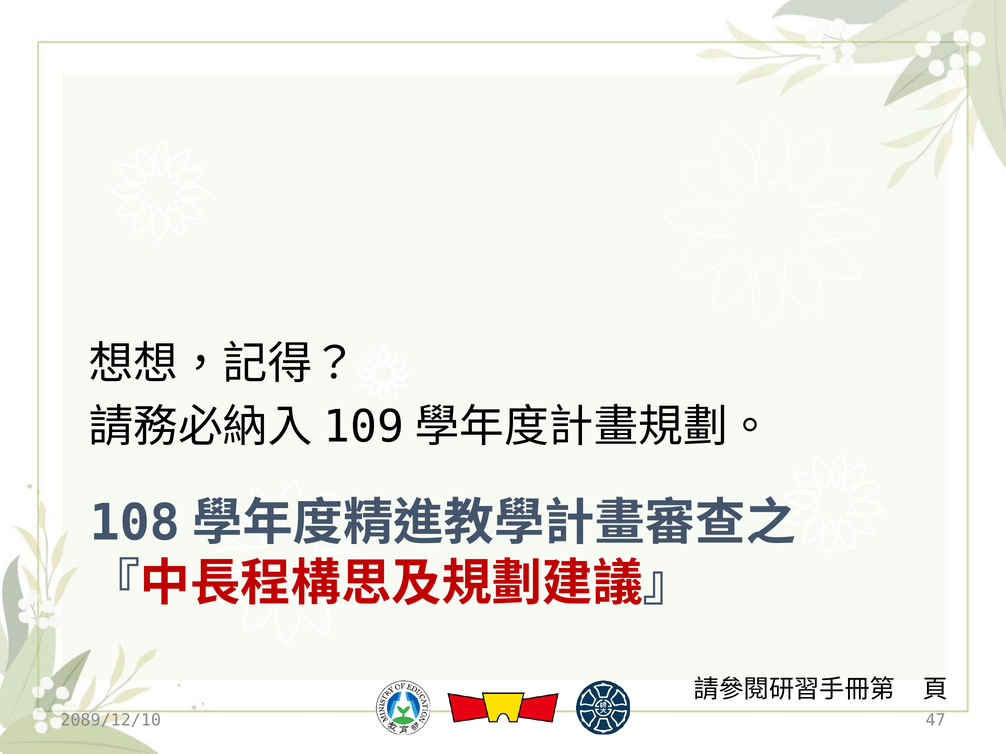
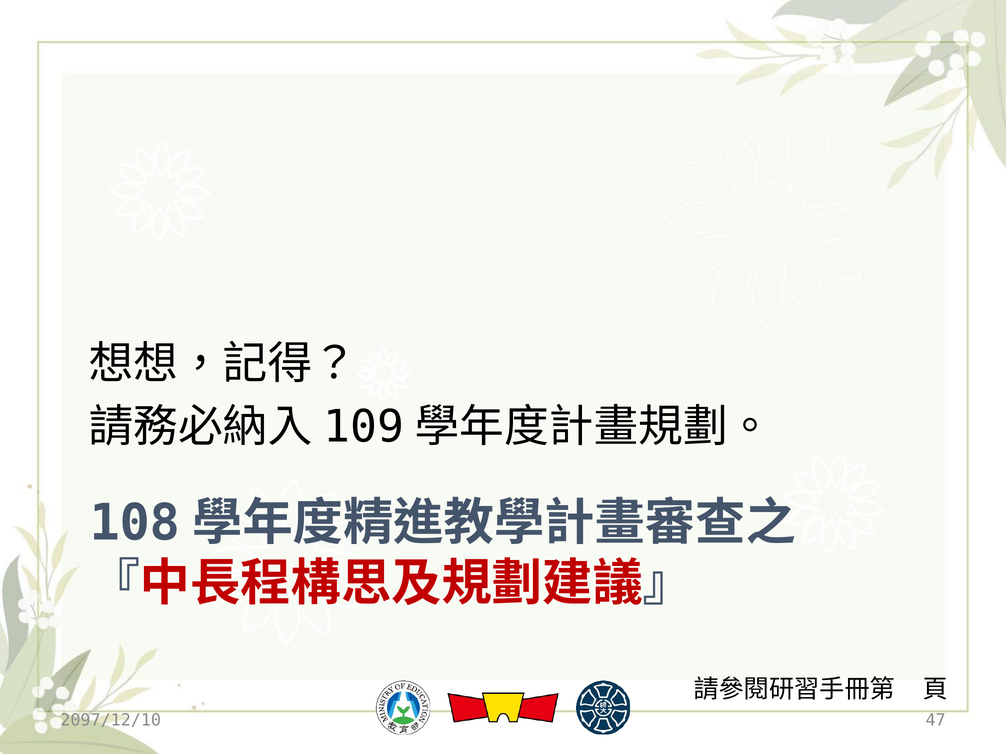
2089/12/10: 2089/12/10 -> 2097/12/10 (111, 721)
